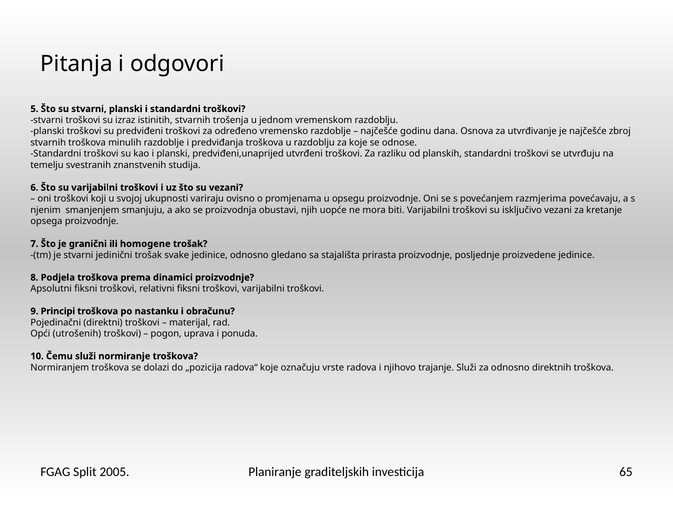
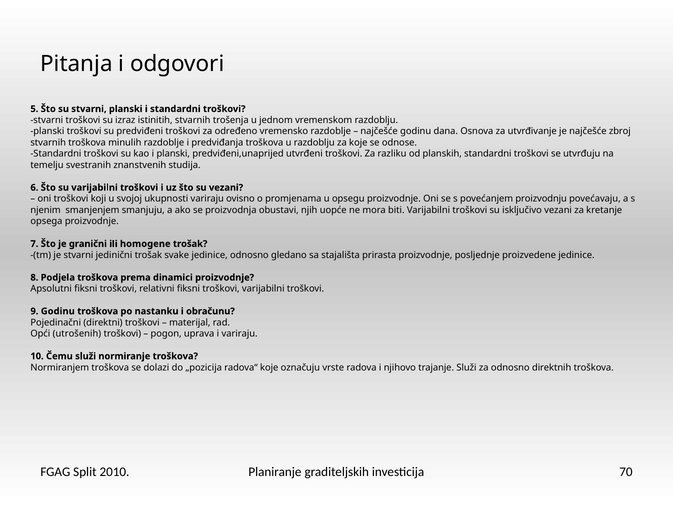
razmjerima: razmjerima -> proizvodnju (541, 199)
9 Principi: Principi -> Godinu (58, 311)
i ponuda: ponuda -> variraju (240, 334)
2005: 2005 -> 2010 (114, 472)
65: 65 -> 70 (626, 472)
